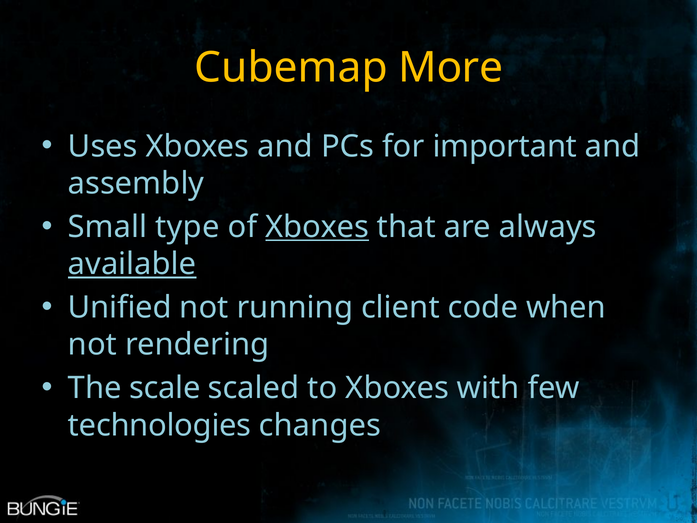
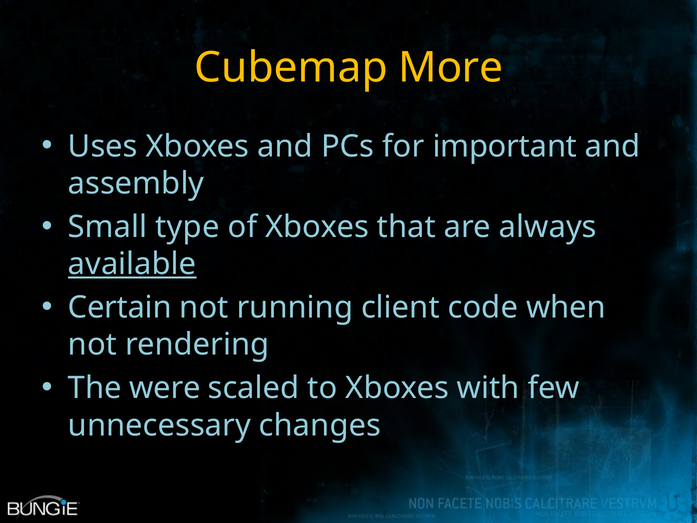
Xboxes underline: present -> none (317, 227)
Unified: Unified -> Certain (120, 307)
scale: scale -> were (165, 388)
technologies: technologies -> unnecessary (159, 425)
